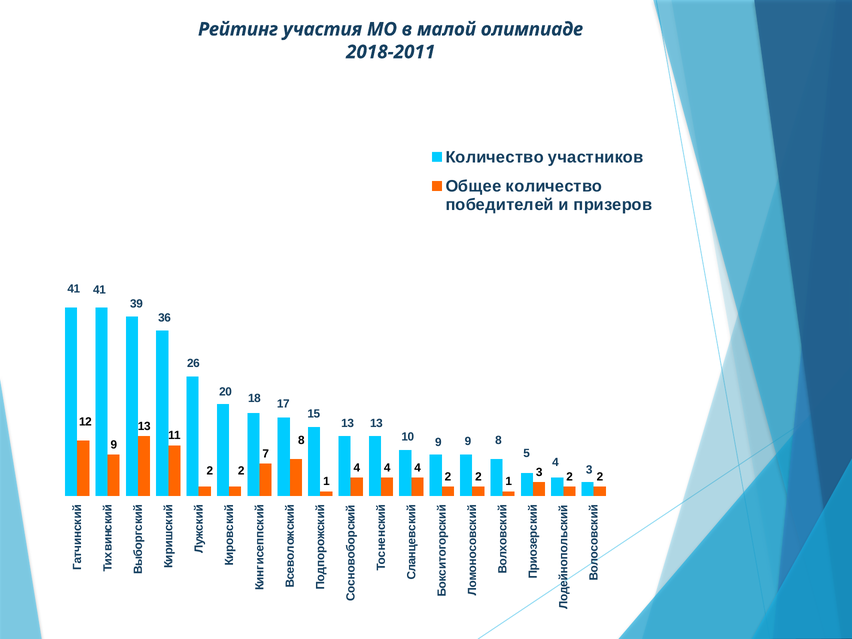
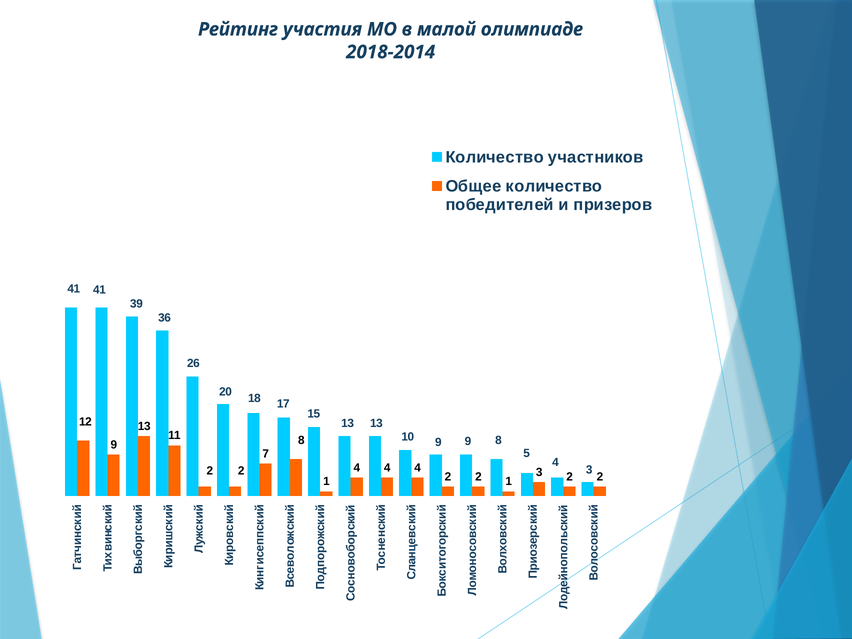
2018-2011: 2018-2011 -> 2018-2014 (391, 52)
